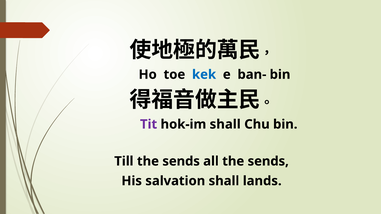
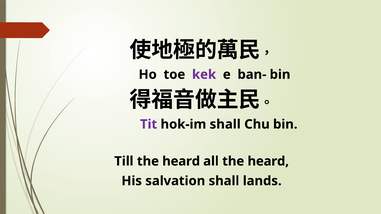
kek colour: blue -> purple (204, 75)
Till the sends: sends -> heard (181, 161)
all the sends: sends -> heard (268, 161)
